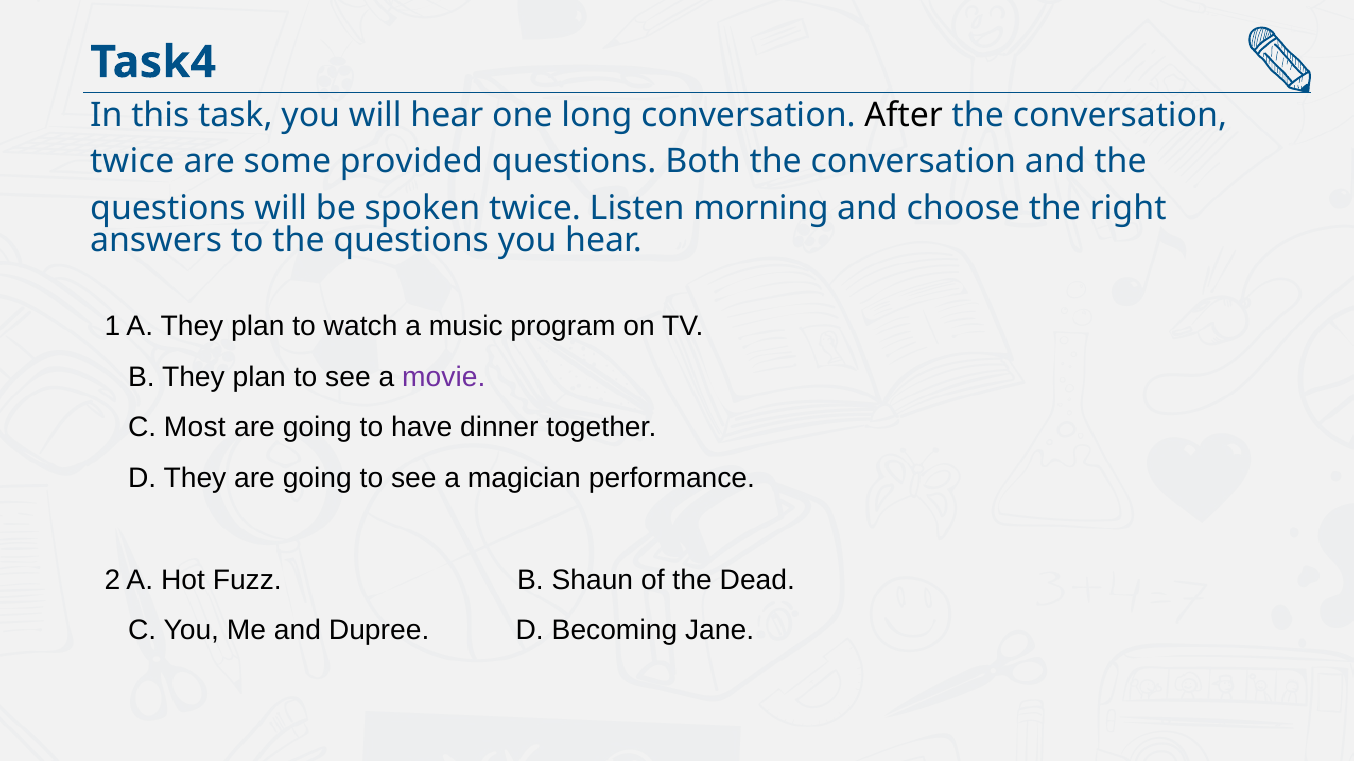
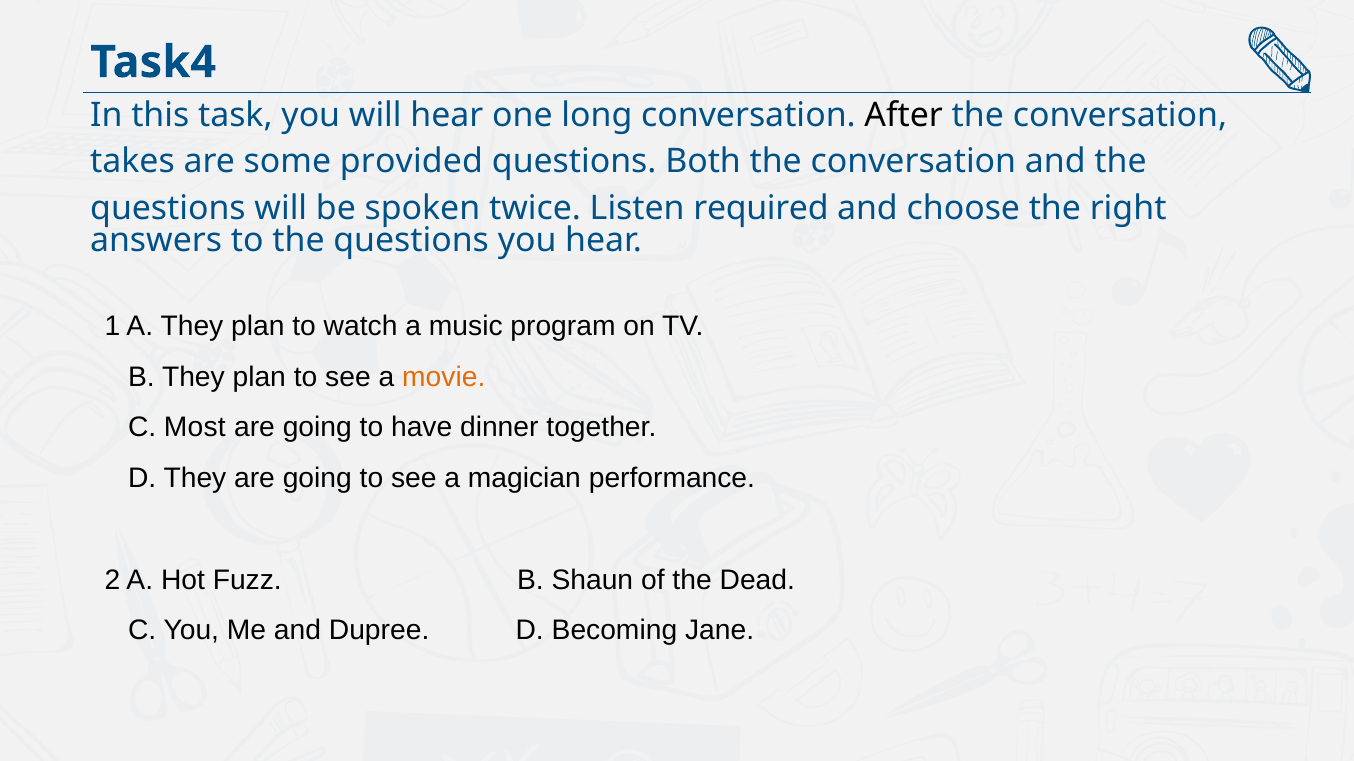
twice: twice -> takes (132, 162)
morning: morning -> required (761, 208)
movie colour: purple -> orange (444, 377)
